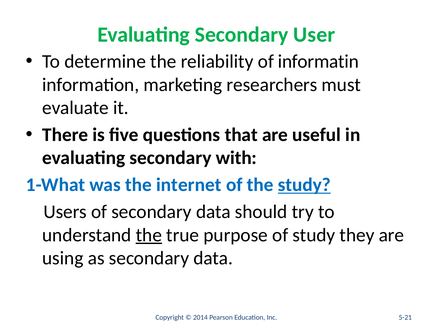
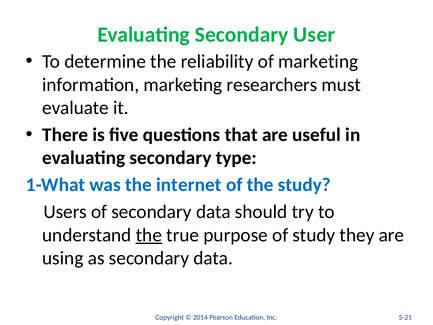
of informatin: informatin -> marketing (318, 62)
with: with -> type (236, 158)
study underline: present -> none (304, 185)
